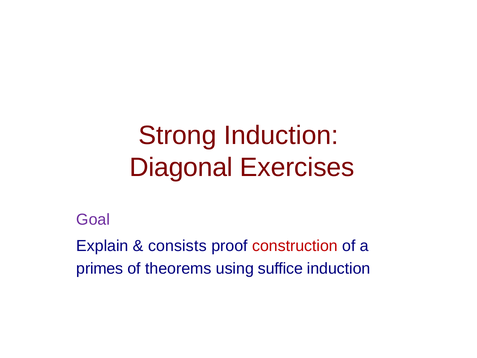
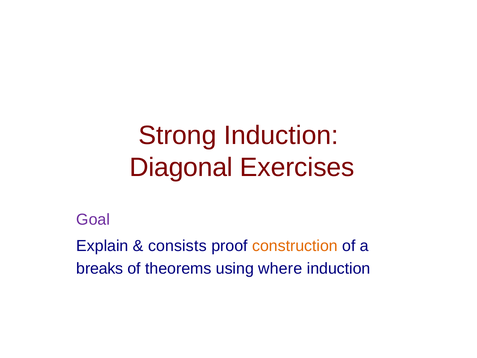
construction colour: red -> orange (295, 246)
primes: primes -> breaks (100, 269)
suffice: suffice -> where (280, 269)
